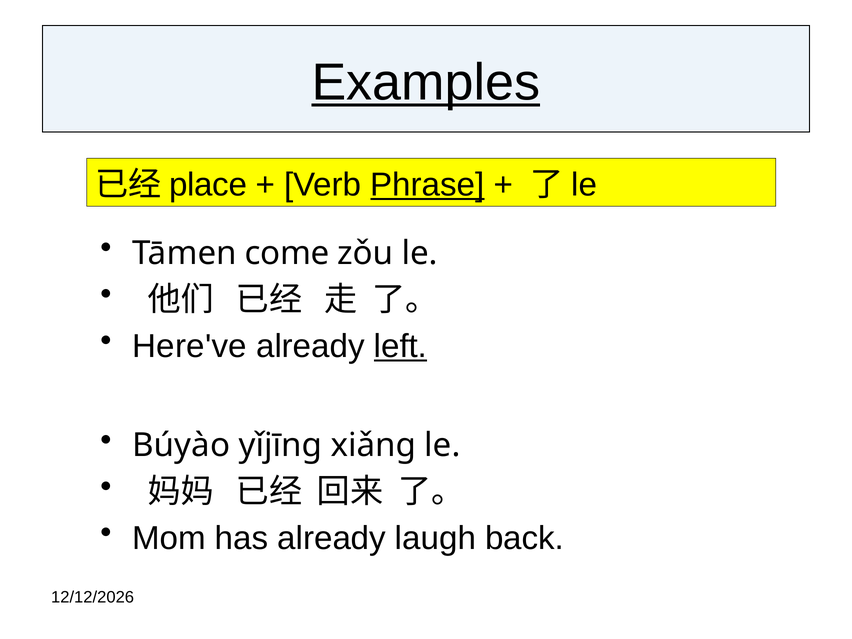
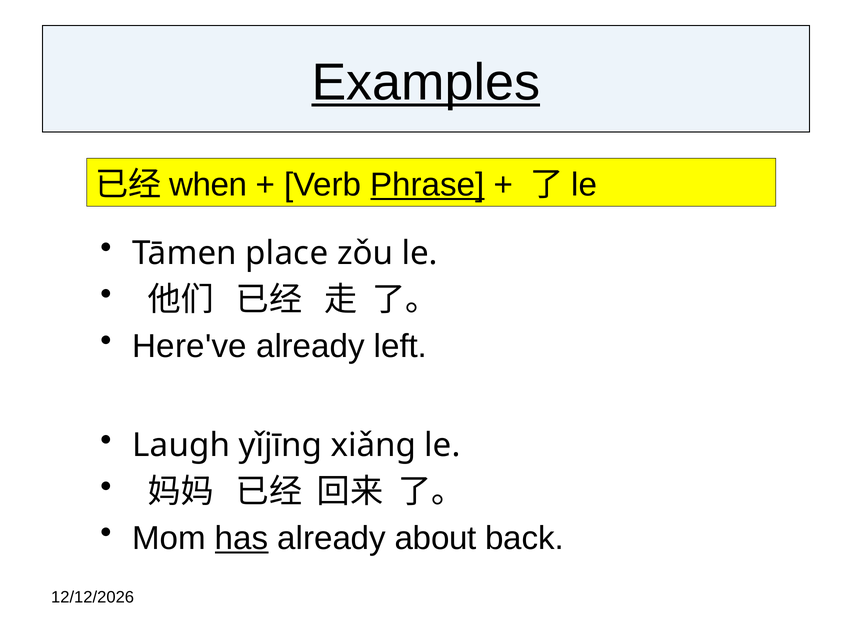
place: place -> when (208, 185)
come: come -> place (287, 253)
left underline: present -> none (400, 346)
Búyào: Búyào -> Laugh (181, 446)
has underline: none -> present (242, 538)
laugh: laugh -> about (436, 538)
